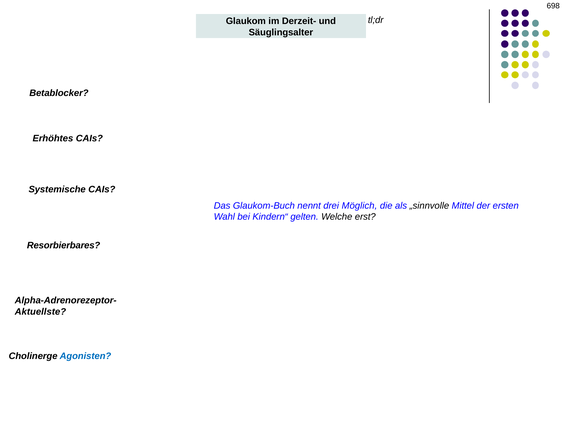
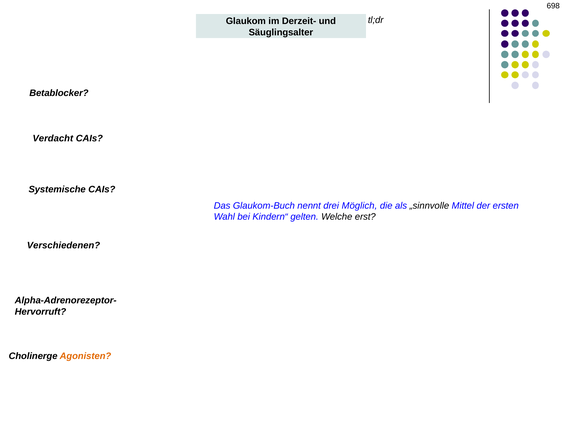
Erhöhtes: Erhöhtes -> Verdacht (53, 138)
Resorbierbares: Resorbierbares -> Verschiedenen (63, 245)
Aktuellste: Aktuellste -> Hervorruft (40, 311)
Agonisten colour: blue -> orange (85, 356)
